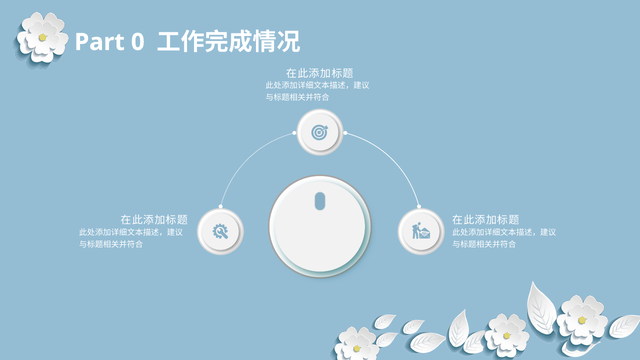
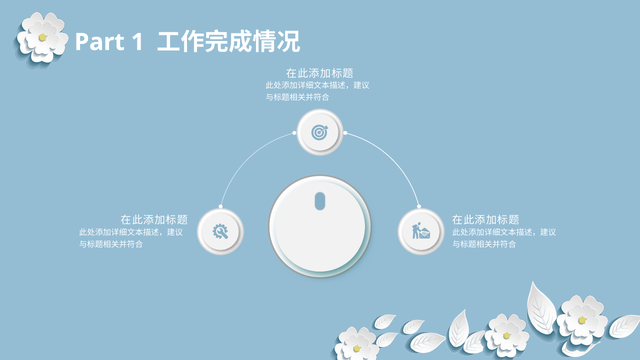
0: 0 -> 1 (138, 42)
